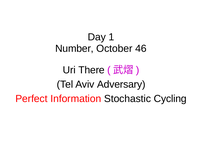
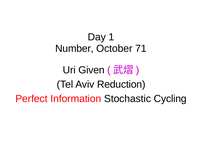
46: 46 -> 71 (141, 48)
There: There -> Given (92, 70)
Adversary: Adversary -> Reduction (121, 84)
